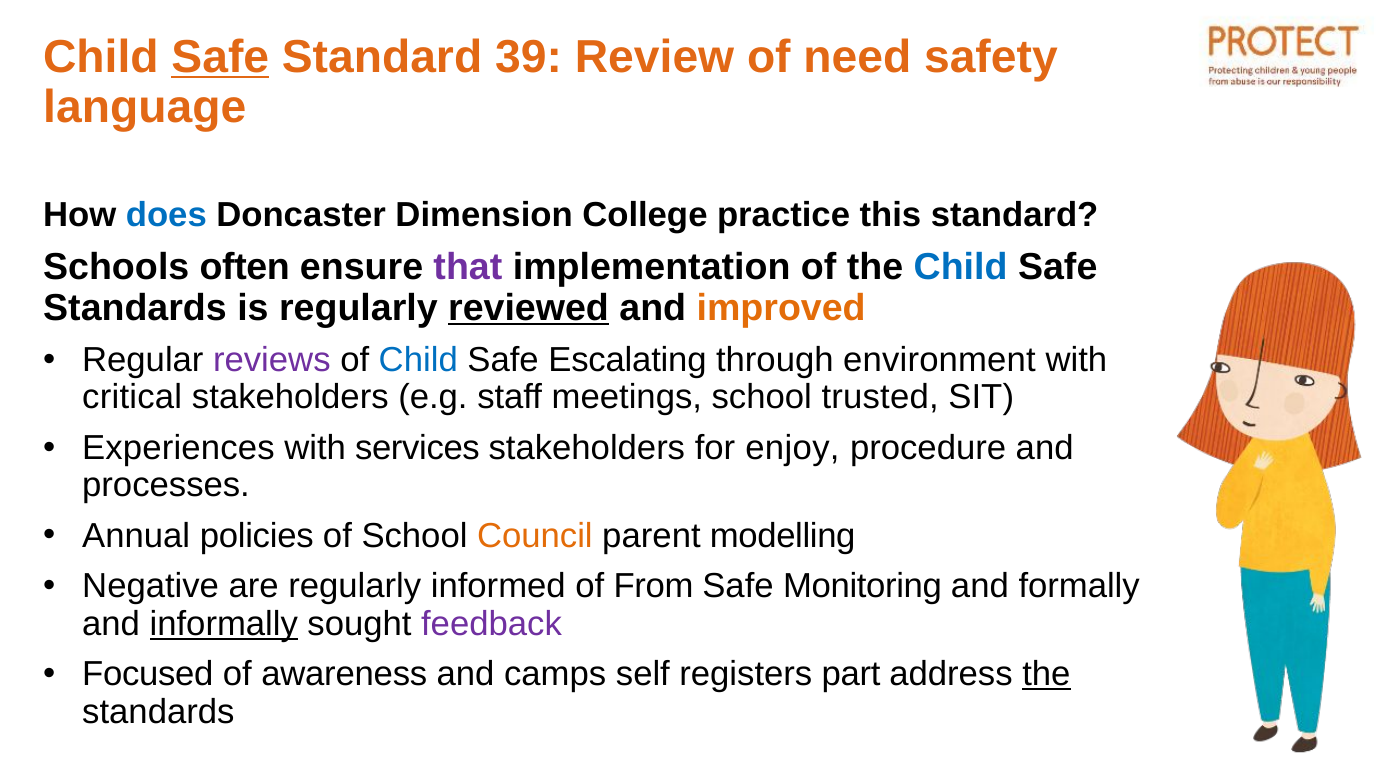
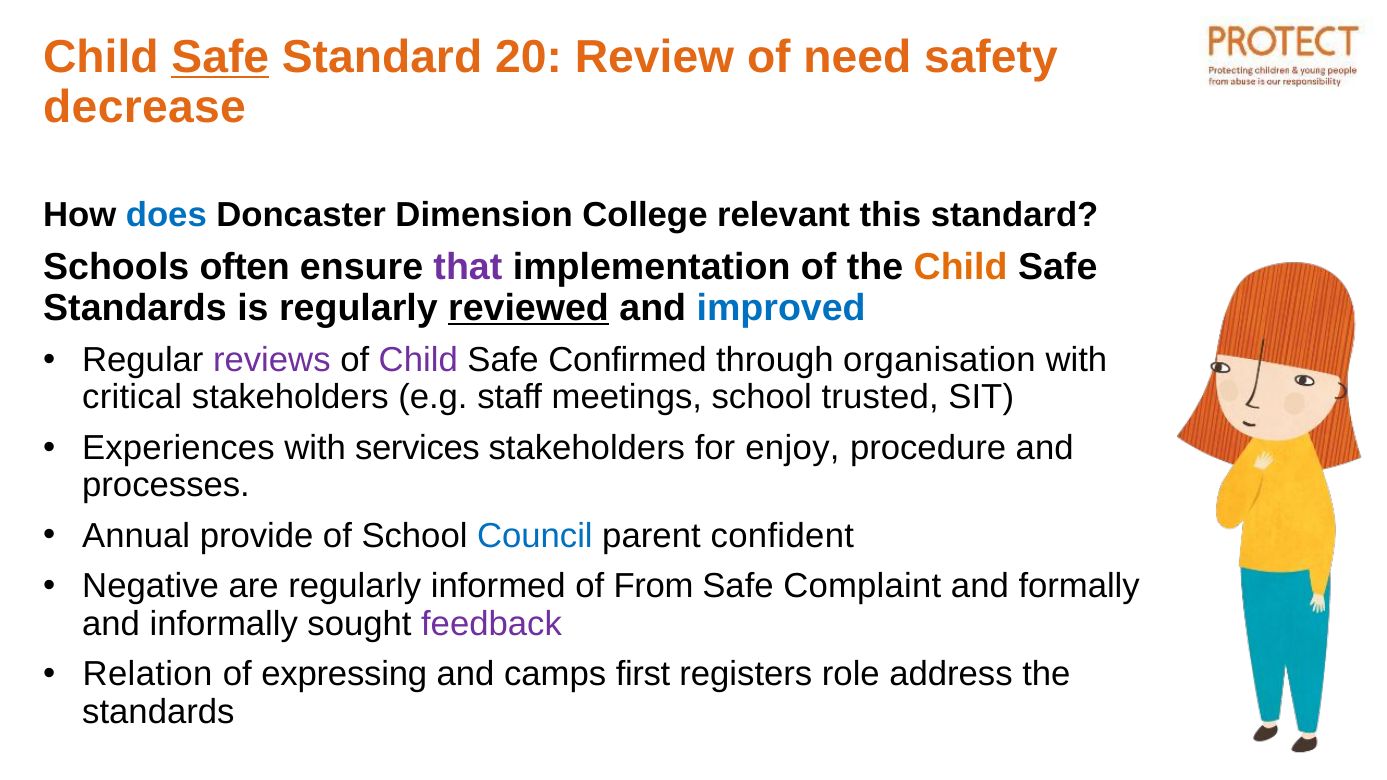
39: 39 -> 20 (529, 57)
language: language -> decrease (145, 107)
practice: practice -> relevant (784, 216)
Child colour: blue -> orange (961, 268)
improved colour: orange -> blue (781, 308)
Child colour: blue -> purple (418, 360)
Escalating: Escalating -> Confirmed (627, 360)
environment: environment -> organisation (939, 360)
policies: policies -> provide (257, 536)
Council colour: orange -> blue (535, 536)
modelling: modelling -> confident (782, 536)
Monitoring: Monitoring -> Complaint (862, 586)
informally underline: present -> none (224, 624)
Focused: Focused -> Relation (148, 674)
awareness: awareness -> expressing (344, 674)
self: self -> first (643, 674)
part: part -> role (851, 674)
the underline: present -> none (1046, 674)
